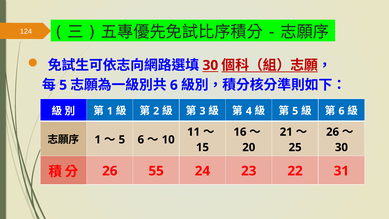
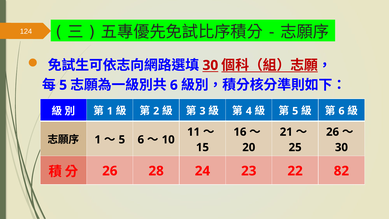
55: 55 -> 28 (156, 171)
31: 31 -> 82 (341, 171)
